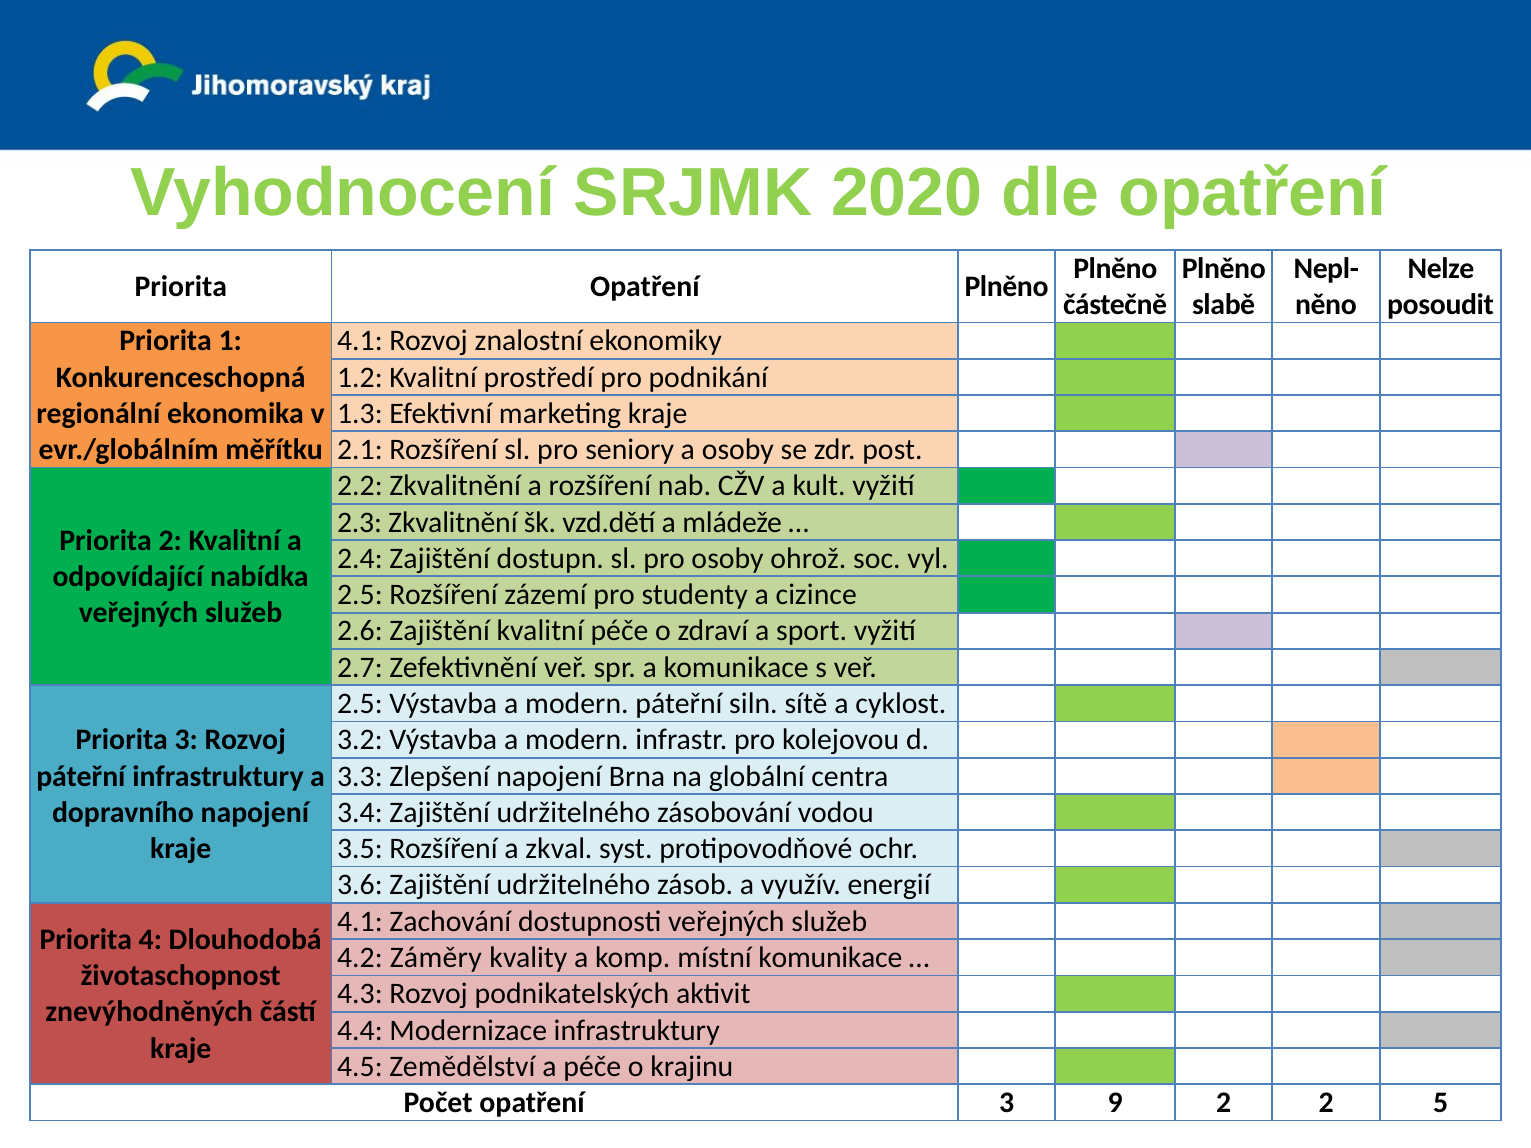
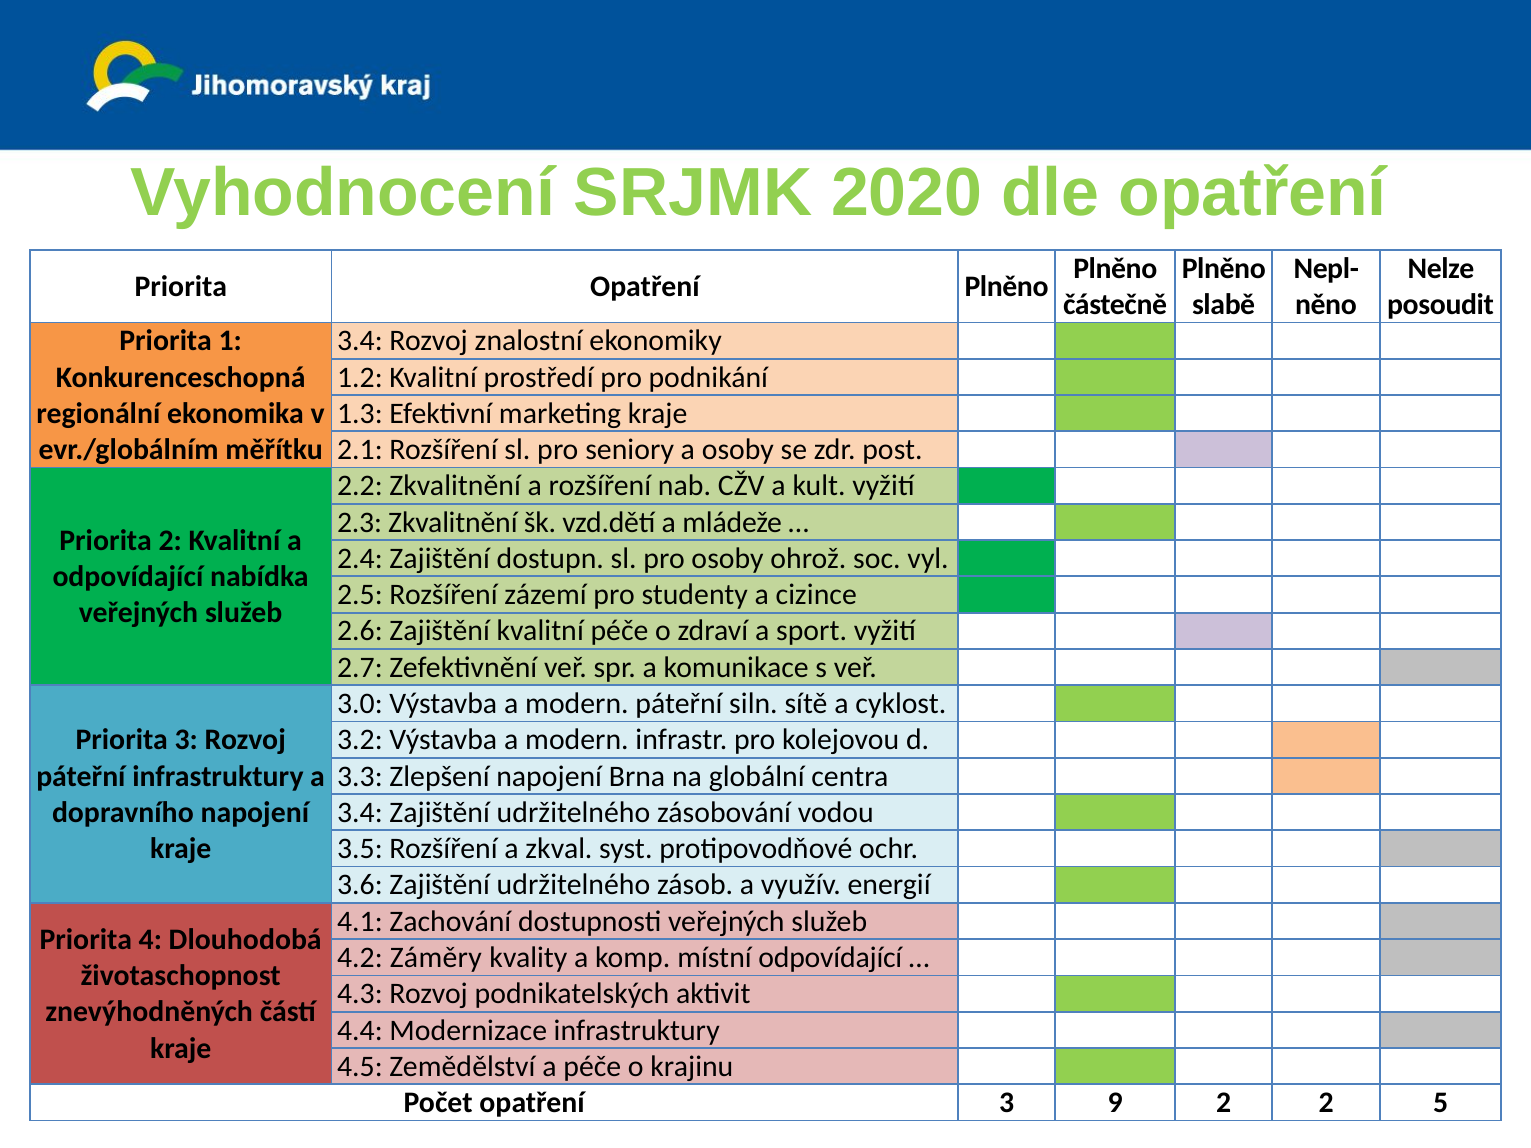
4.1: 4.1 -> 3.4 (360, 341)
2.5: 2.5 -> 3.0 (360, 704)
místní komunikace: komunikace -> odpovídající (830, 958)
